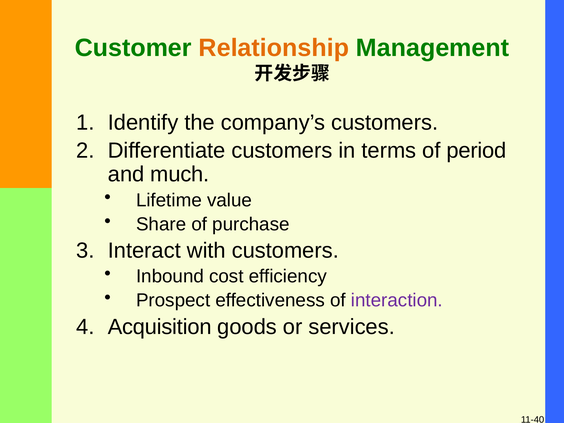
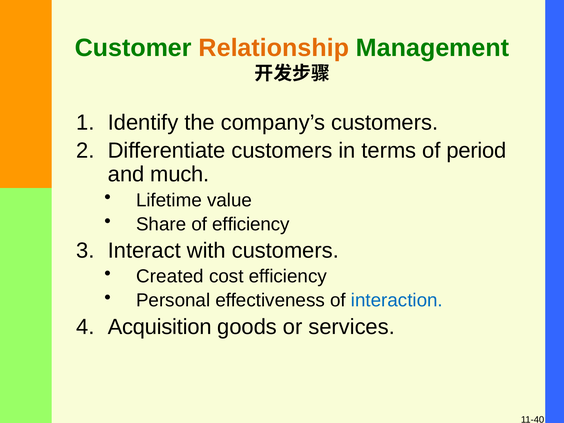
of purchase: purchase -> efficiency (251, 224)
Inbound: Inbound -> Created (170, 276)
Prospect: Prospect -> Personal (173, 300)
interaction colour: purple -> blue (397, 300)
